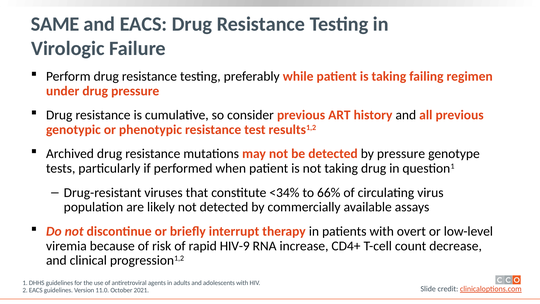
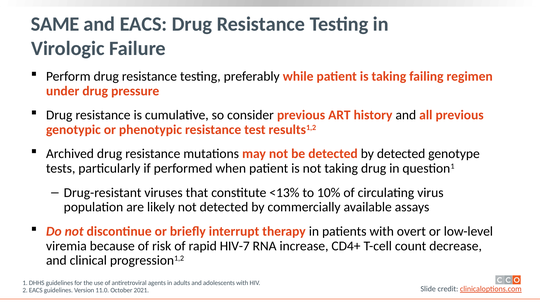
by pressure: pressure -> detected (401, 154)
<34%: <34% -> <13% (284, 192)
66%: 66% -> 10% (329, 192)
HIV-9: HIV-9 -> HIV-7 (235, 246)
